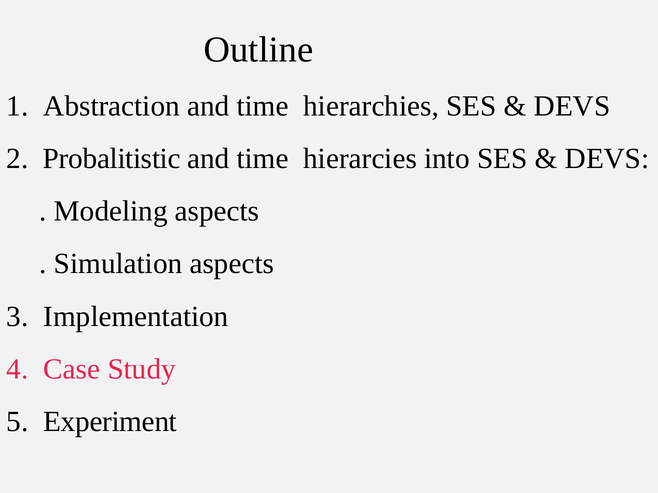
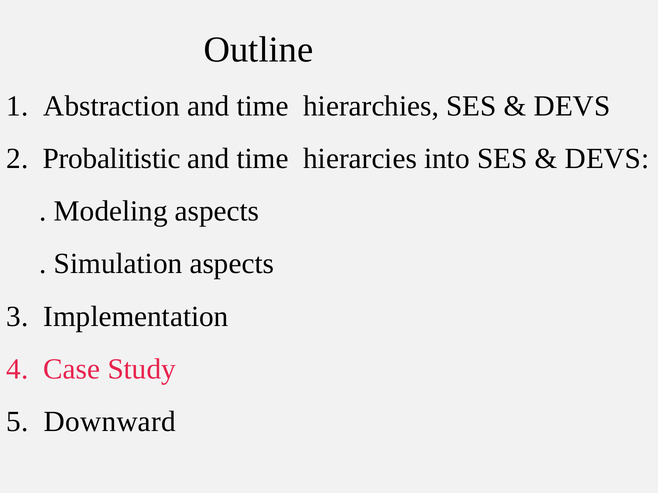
Experiment: Experiment -> Downward (110, 422)
